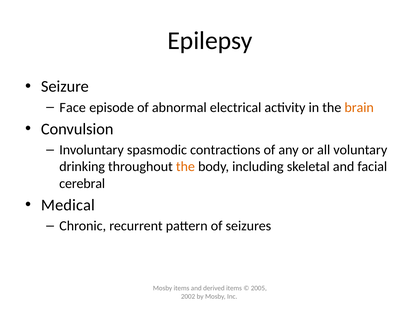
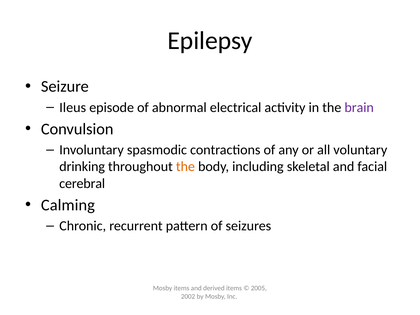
Face: Face -> Ileus (73, 107)
brain colour: orange -> purple (359, 107)
Medical: Medical -> Calming (68, 205)
